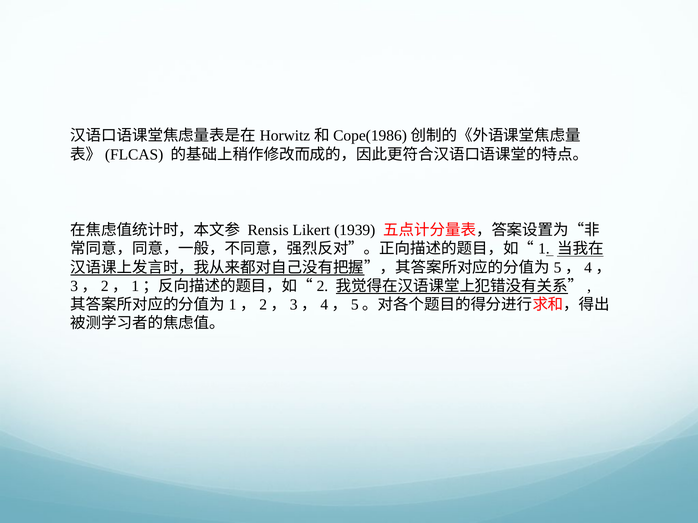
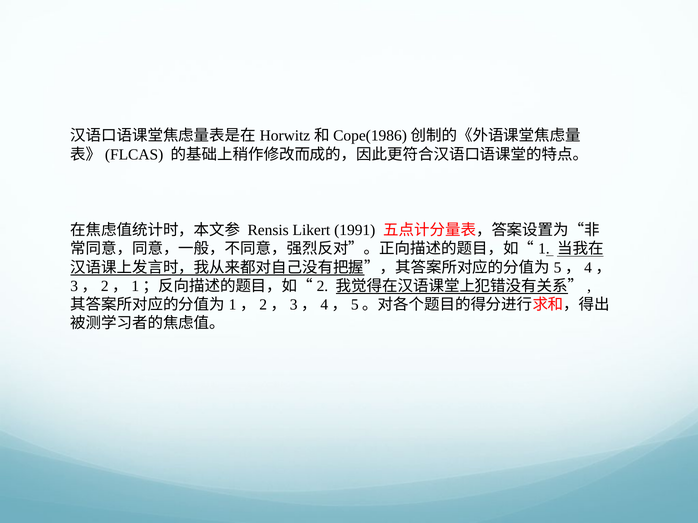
1939: 1939 -> 1991 (355, 231)
